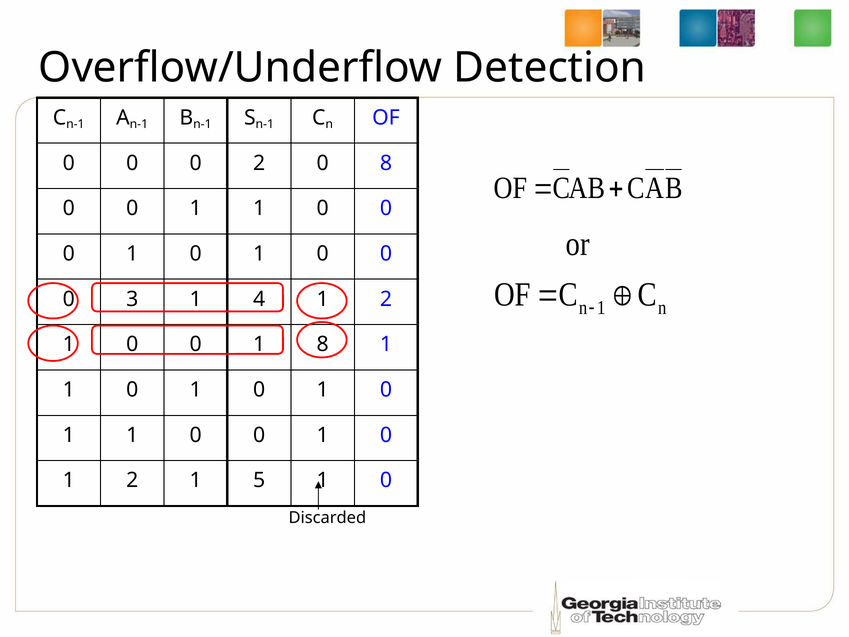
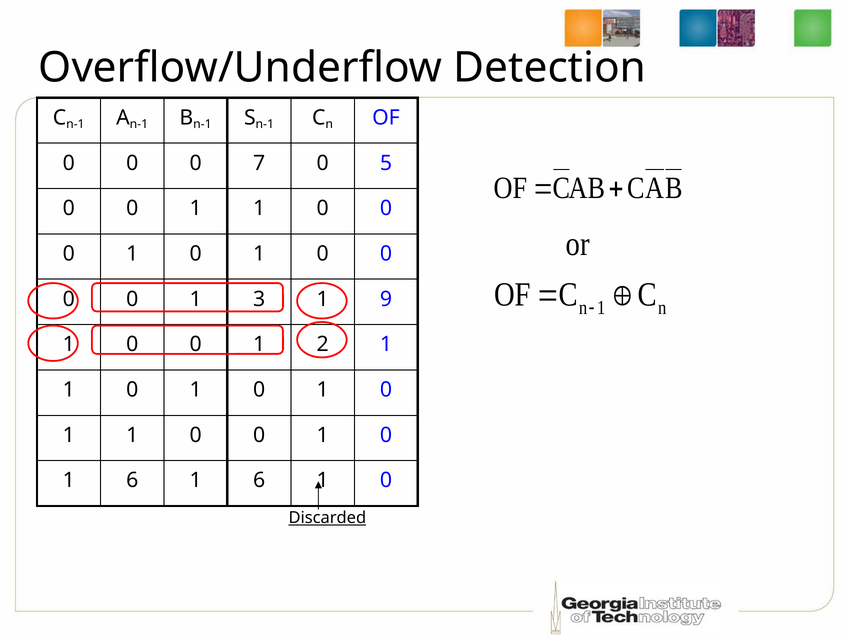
0 2: 2 -> 7 (259, 163)
0 8: 8 -> 5 (386, 163)
3: 3 -> 0 (132, 299)
4: 4 -> 3 (259, 299)
2: 2 -> 9 (386, 299)
1 8: 8 -> 2 (323, 344)
2: 2 -> 6 (132, 480)
5: 5 -> 6 (259, 480)
Discarded underline: none -> present (327, 518)
